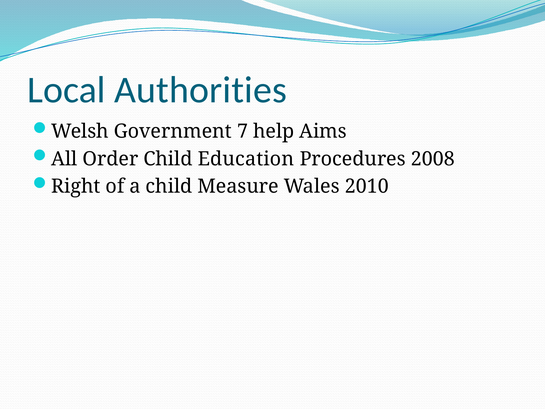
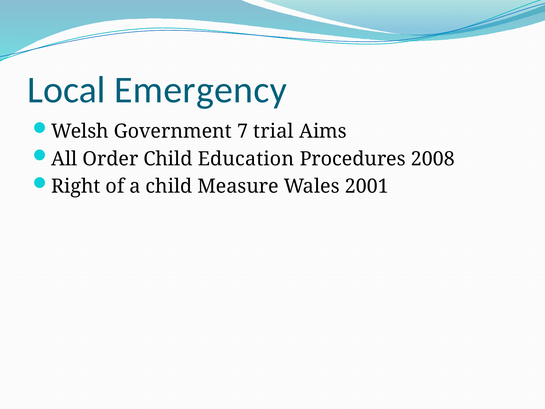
Authorities: Authorities -> Emergency (200, 90)
help: help -> trial (273, 131)
2010: 2010 -> 2001 (367, 186)
